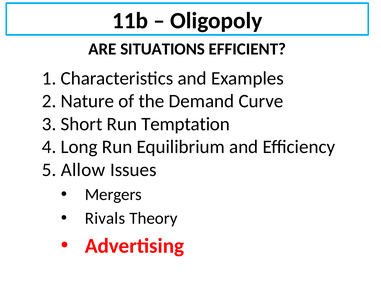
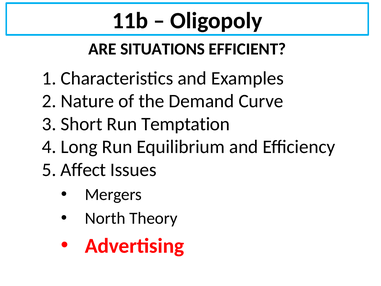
Allow: Allow -> Affect (83, 170)
Rivals: Rivals -> North (105, 218)
